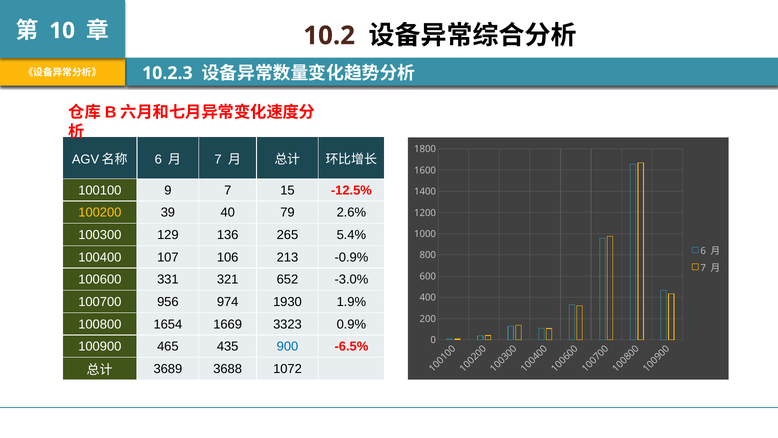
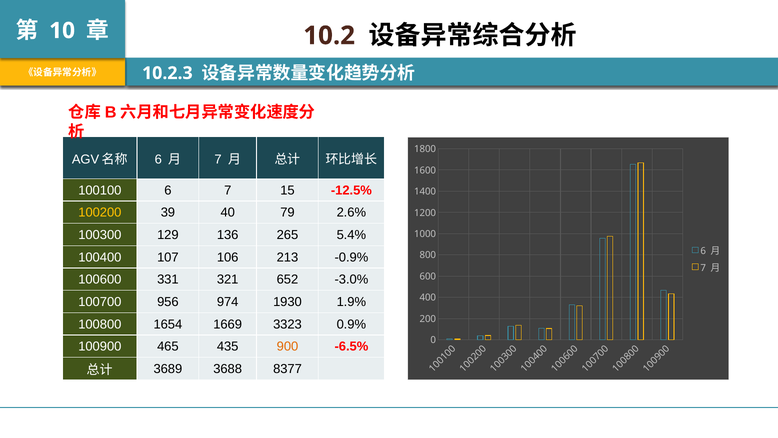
100100 9: 9 -> 6 (168, 190)
900 colour: blue -> orange (287, 346)
1072: 1072 -> 8377 (287, 369)
